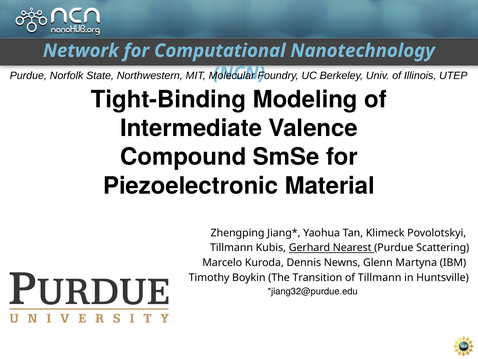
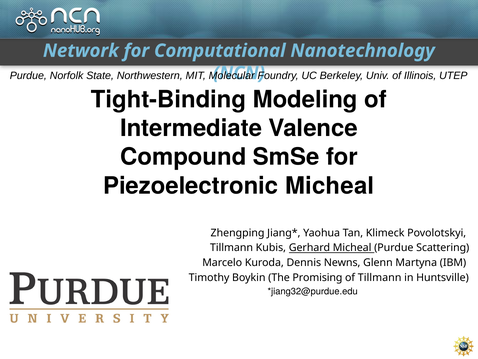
Piezoelectronic Material: Material -> Micheal (330, 186)
Gerhard Nearest: Nearest -> Micheal (352, 247)
Transition: Transition -> Promising (317, 277)
